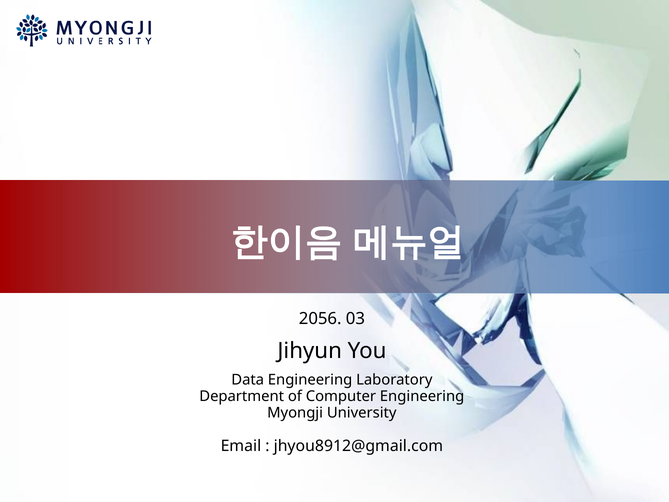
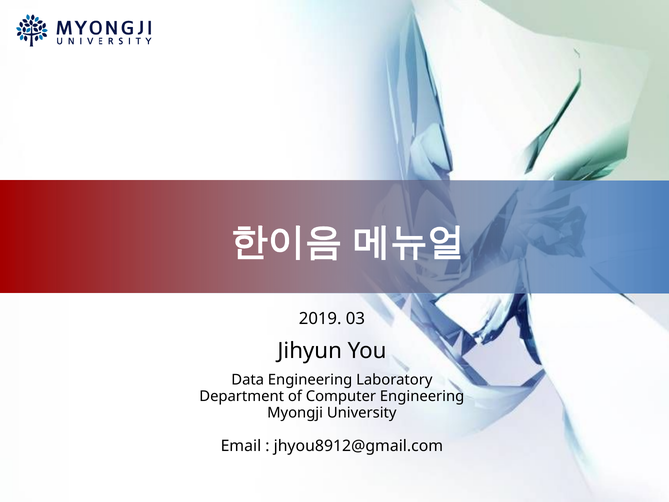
2056: 2056 -> 2019 (320, 319)
